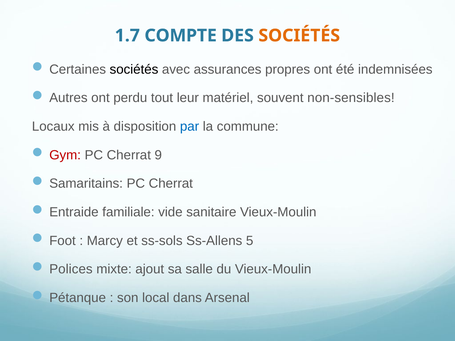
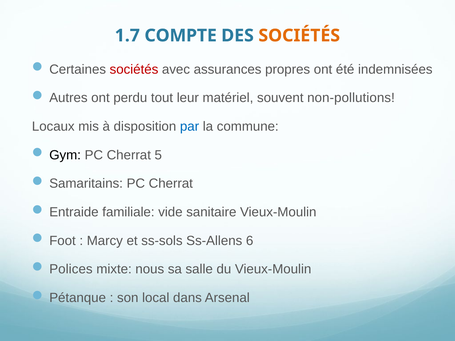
sociétés colour: black -> red (134, 69)
non-sensibles: non-sensibles -> non-pollutions (351, 98)
Gym colour: red -> black (65, 155)
9: 9 -> 5 (158, 155)
5: 5 -> 6 (250, 241)
ajout: ajout -> nous (150, 269)
